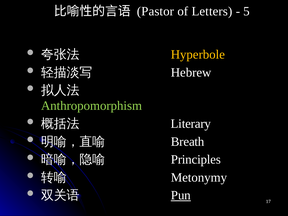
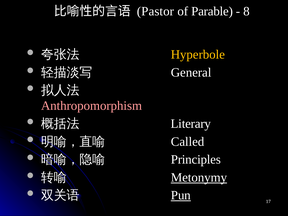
Letters: Letters -> Parable (212, 11)
5: 5 -> 8 (247, 11)
Hebrew: Hebrew -> General (191, 72)
Anthropomorphism colour: light green -> pink (92, 106)
Breath: Breath -> Called (188, 142)
Metonymy underline: none -> present (199, 177)
